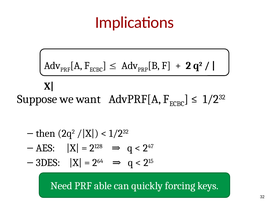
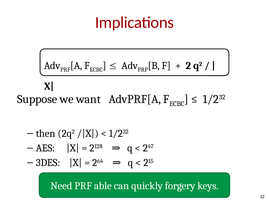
forcing: forcing -> forgery (180, 186)
